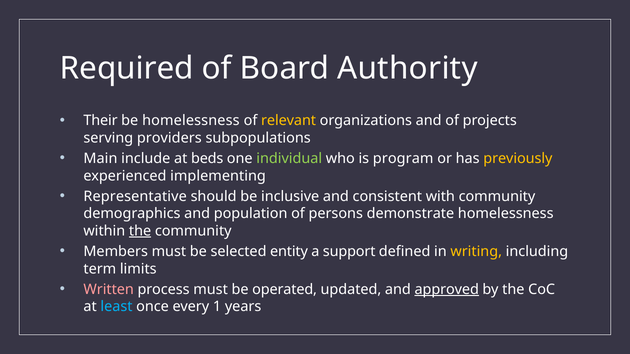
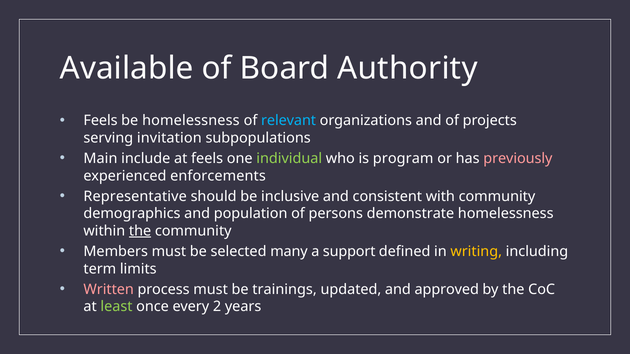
Required: Required -> Available (127, 68)
Their: Their -> Feels (101, 121)
relevant colour: yellow -> light blue (289, 121)
providers: providers -> invitation (169, 138)
at beds: beds -> feels (207, 159)
previously colour: yellow -> pink (518, 159)
implementing: implementing -> enforcements (218, 176)
entity: entity -> many (289, 252)
operated: operated -> trainings (285, 290)
approved underline: present -> none (447, 290)
least colour: light blue -> light green (116, 307)
1: 1 -> 2 (217, 307)
